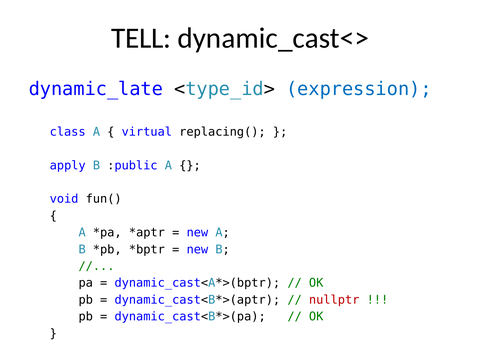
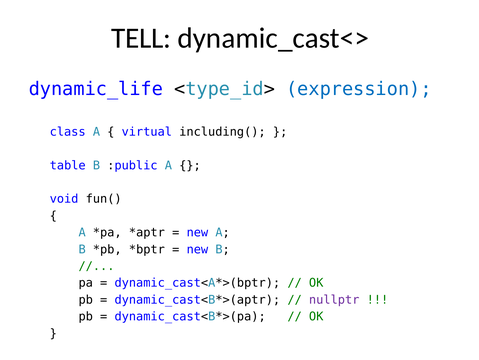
dynamic_late: dynamic_late -> dynamic_life (96, 89)
replacing(: replacing( -> including( (222, 132)
apply: apply -> table (68, 165)
nullptr colour: red -> purple (334, 299)
